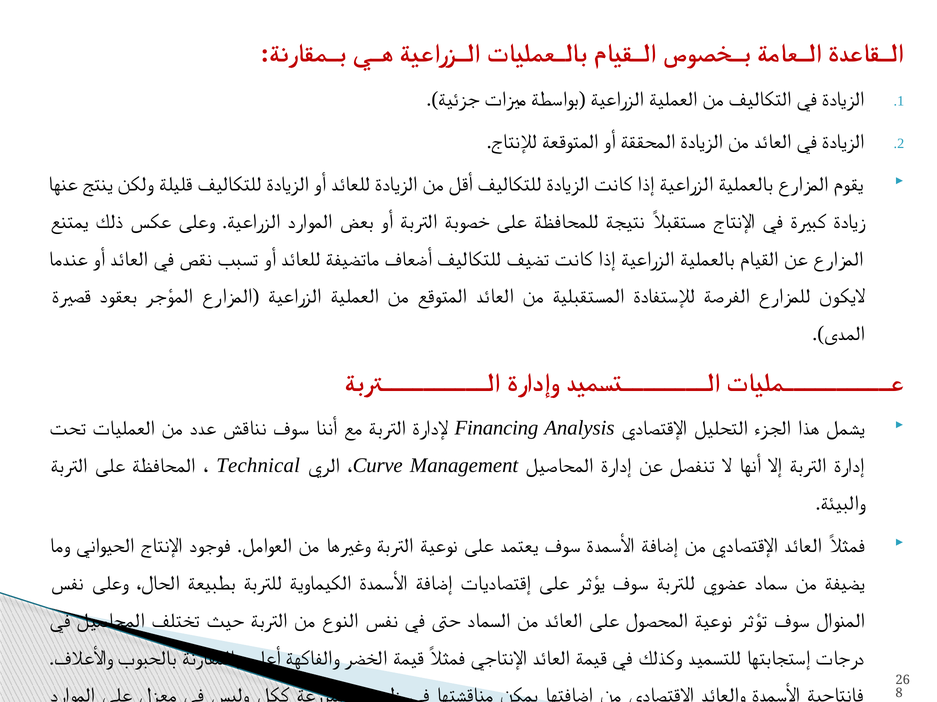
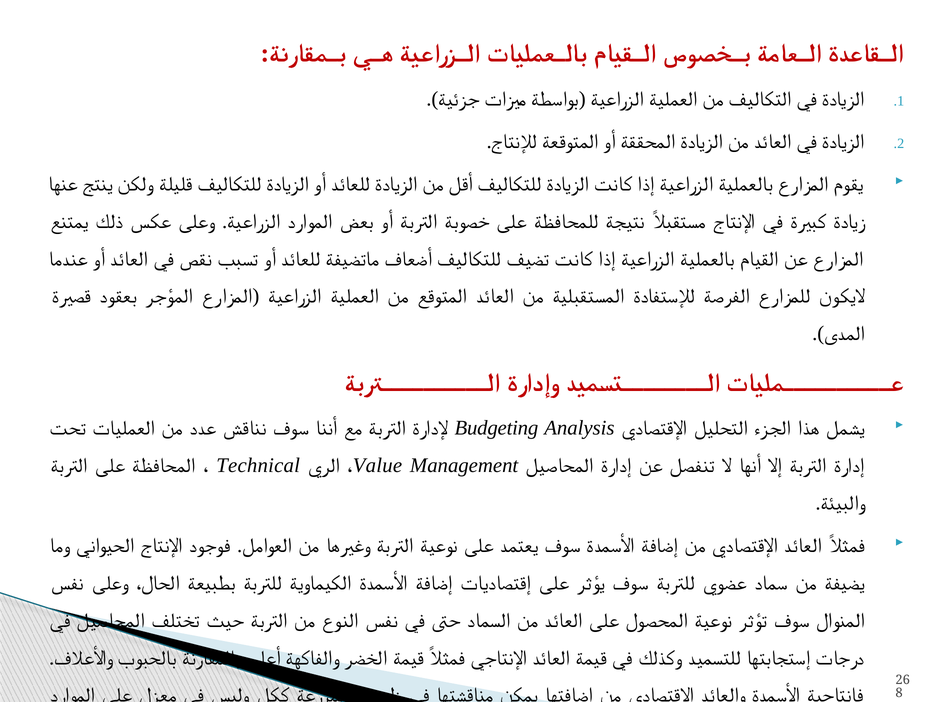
Financing: Financing -> Budgeting (496, 429)
Curve: Curve -> Value (377, 466)
